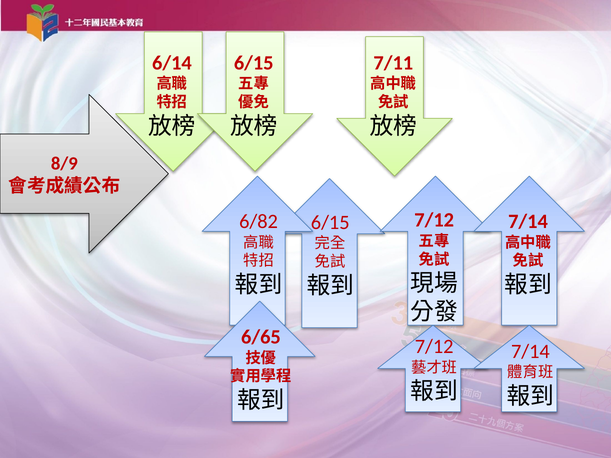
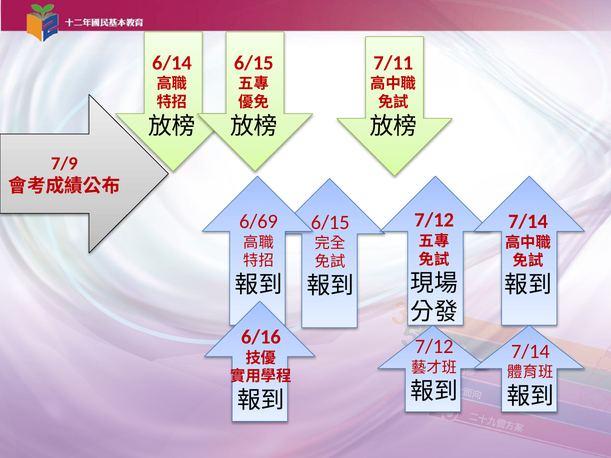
8/9: 8/9 -> 7/9 (64, 164)
6/82: 6/82 -> 6/69 (259, 222)
6/65: 6/65 -> 6/16 (261, 337)
